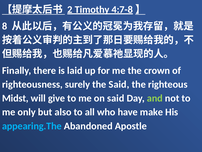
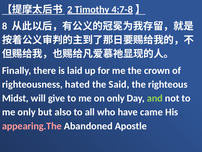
surely: surely -> hated (77, 84)
on said: said -> only (116, 98)
make: make -> came (151, 112)
appearing.The colour: light blue -> pink (32, 126)
